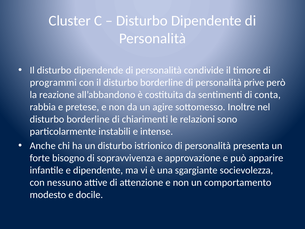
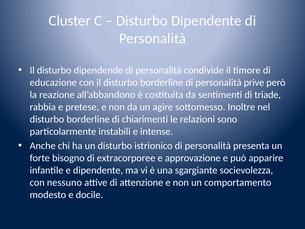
programmi: programmi -> educazione (53, 82)
conta: conta -> triade (268, 95)
sopravvivenza: sopravvivenza -> extracorporee (126, 158)
